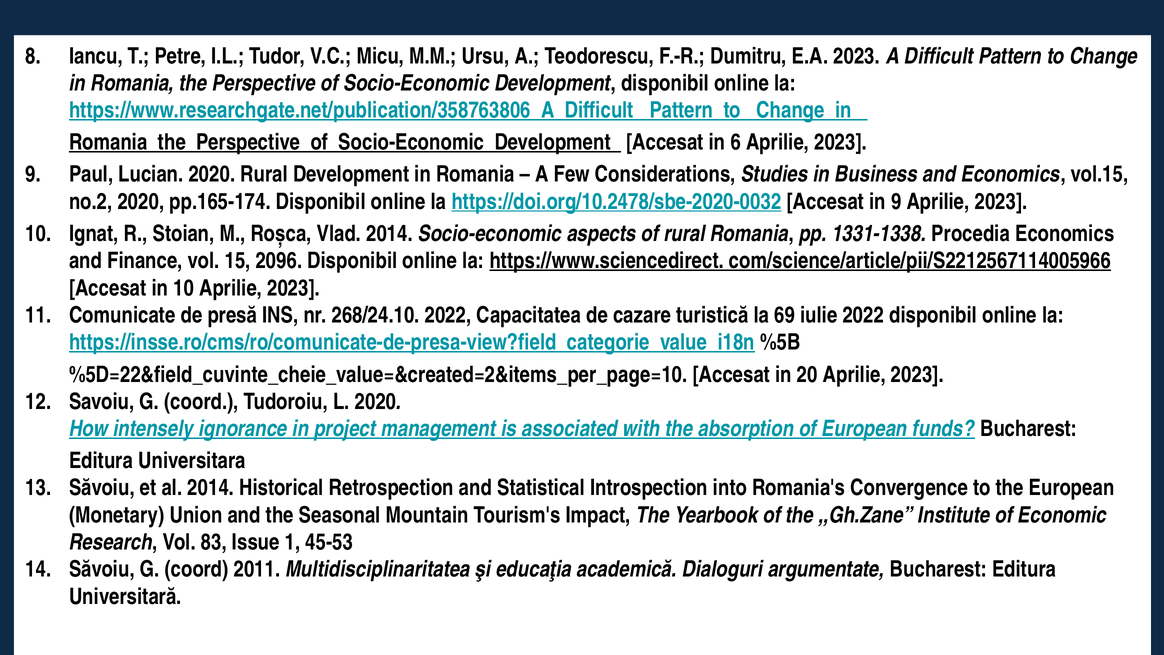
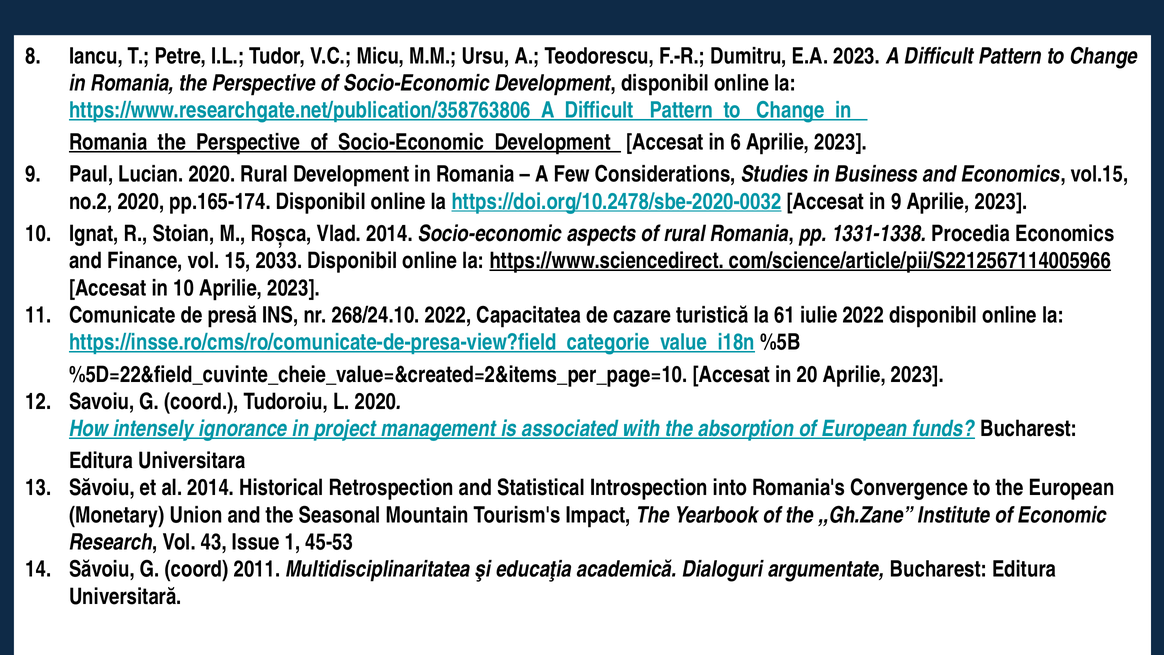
2096: 2096 -> 2033 (279, 261)
69: 69 -> 61 (785, 315)
83: 83 -> 43 (214, 542)
